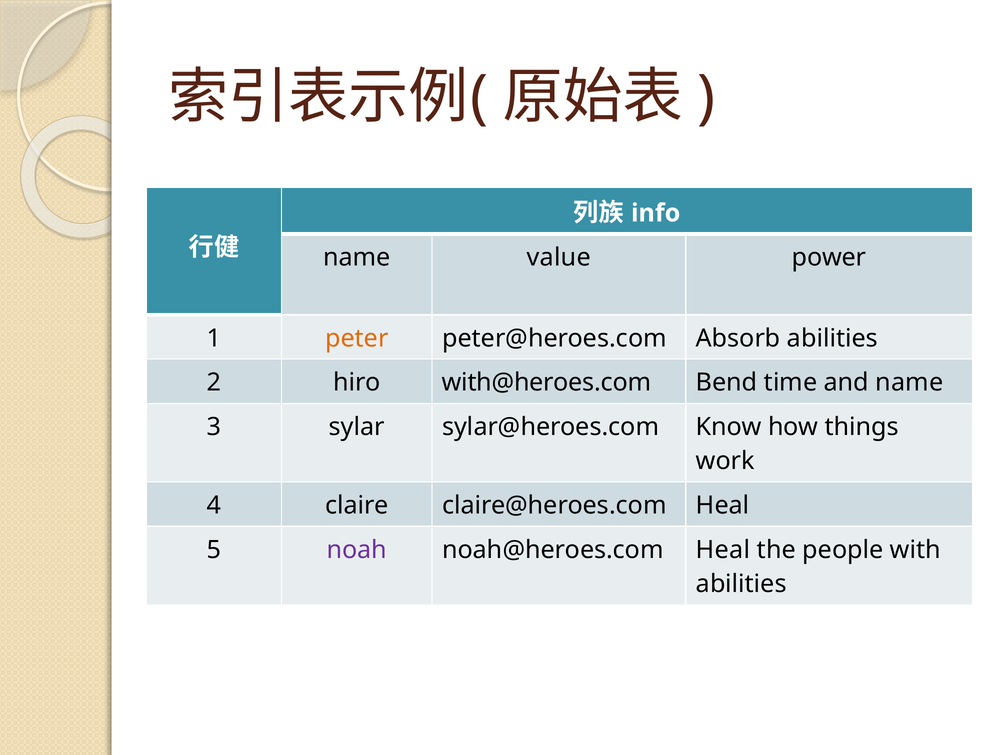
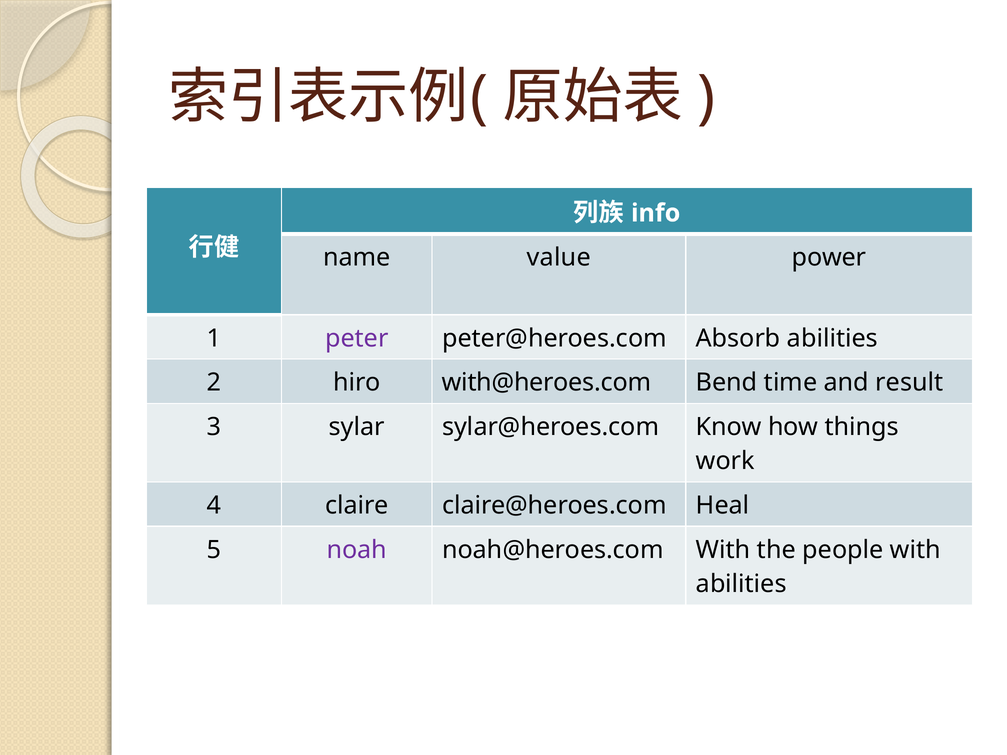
peter colour: orange -> purple (357, 338)
and name: name -> result (909, 383)
noah@heroes.com Heal: Heal -> With (723, 550)
